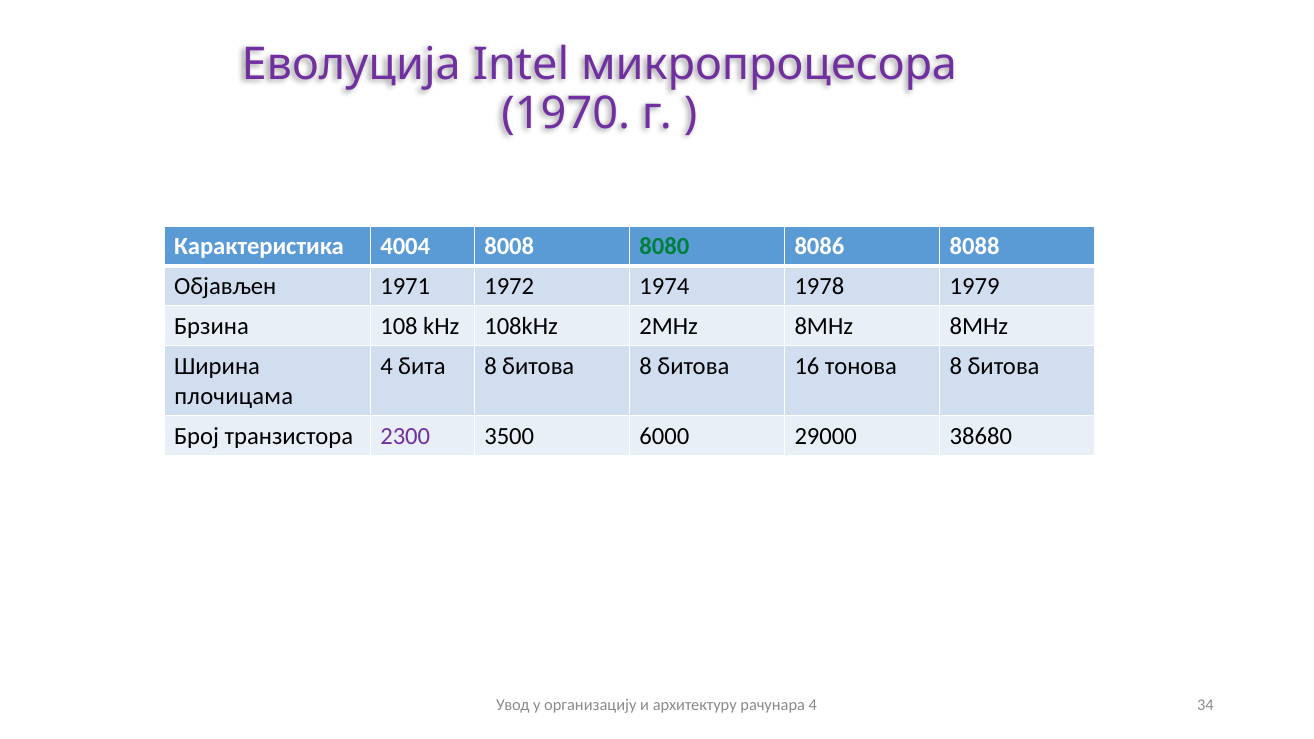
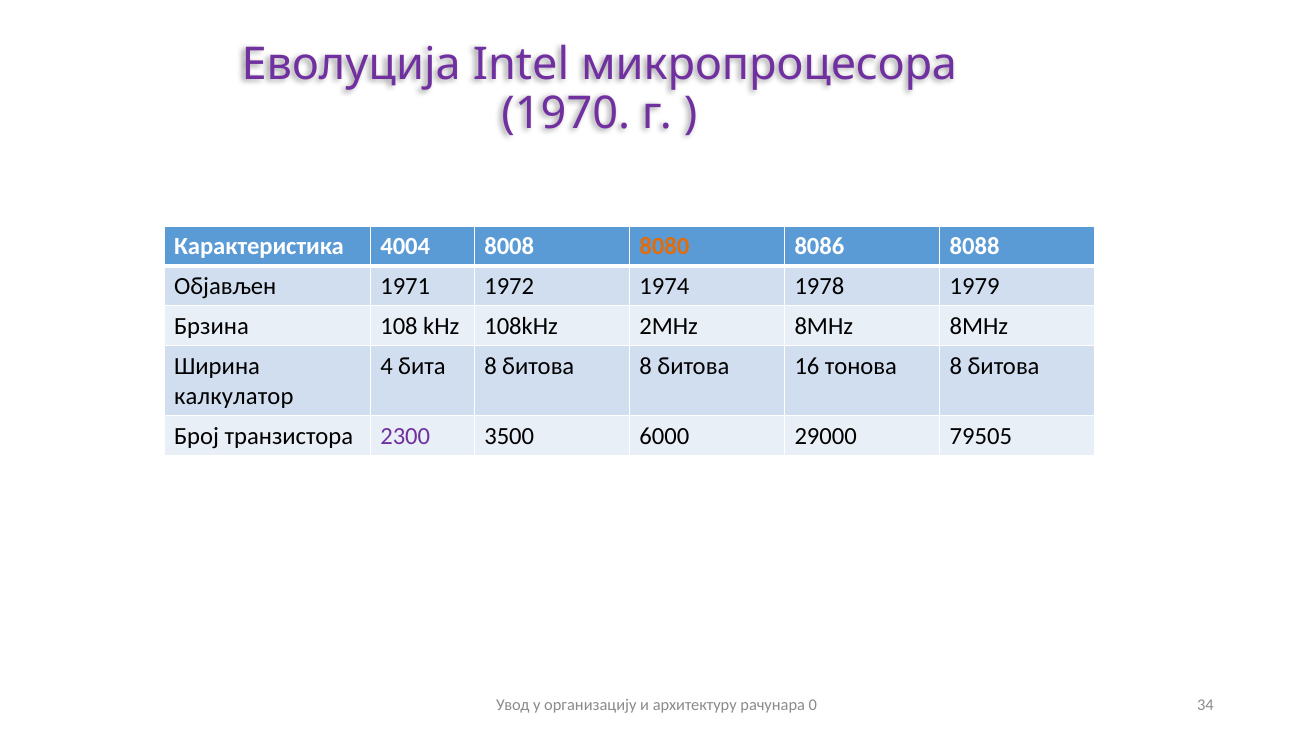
8080 colour: green -> orange (664, 246)
плочицама: плочицама -> калкулатор (234, 396)
38680: 38680 -> 79505 (981, 436)
рачунара 4: 4 -> 0 (813, 706)
